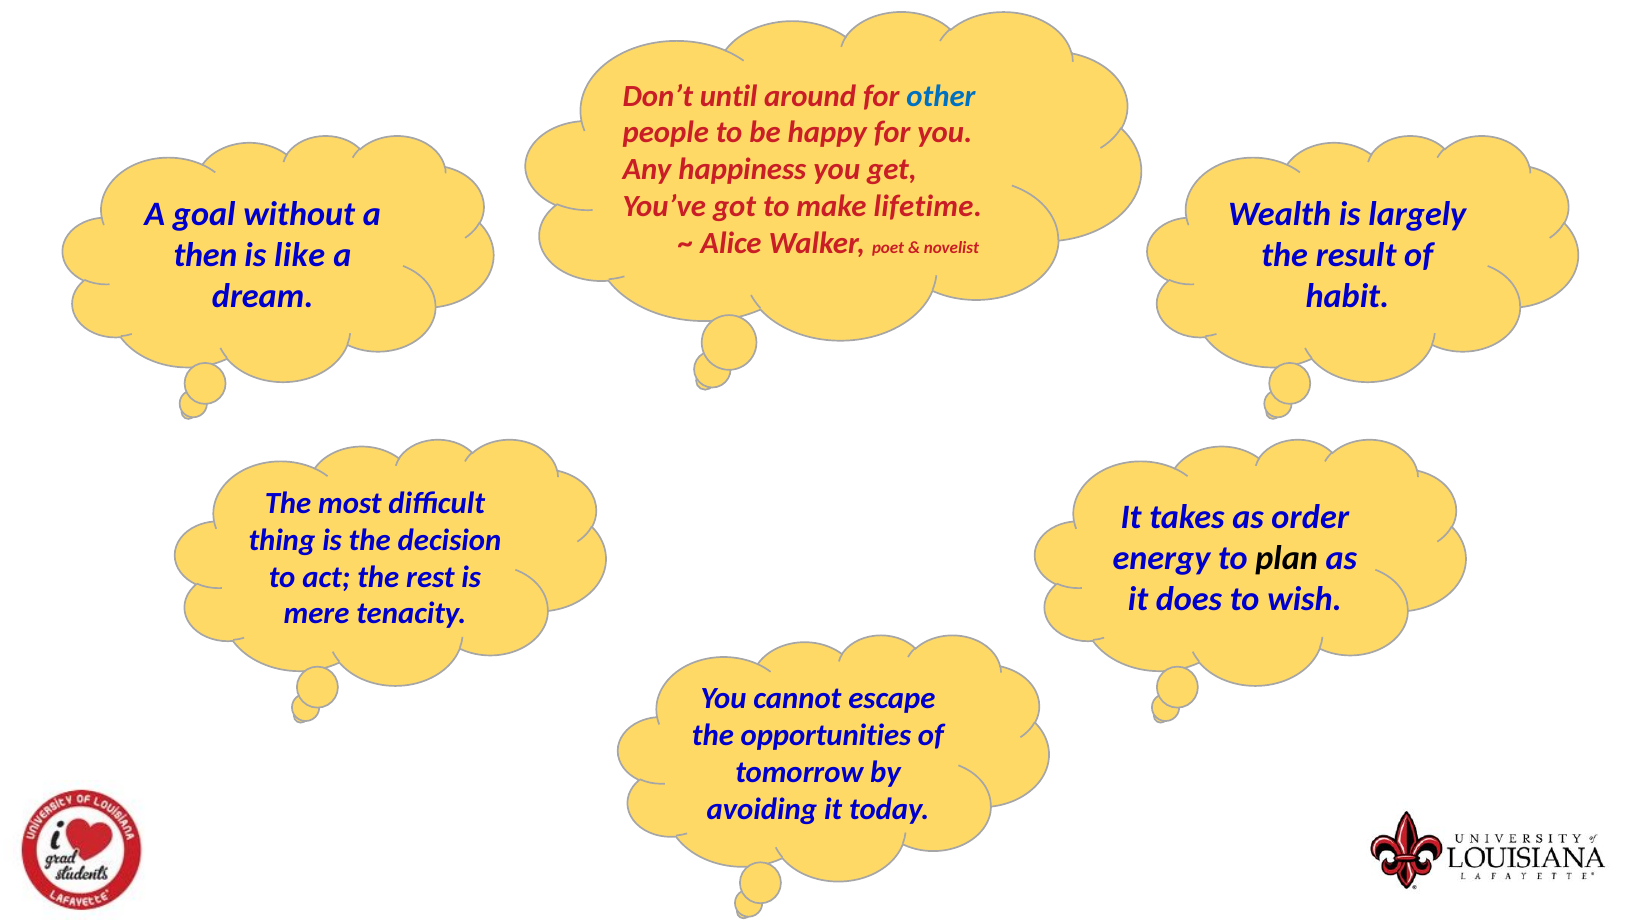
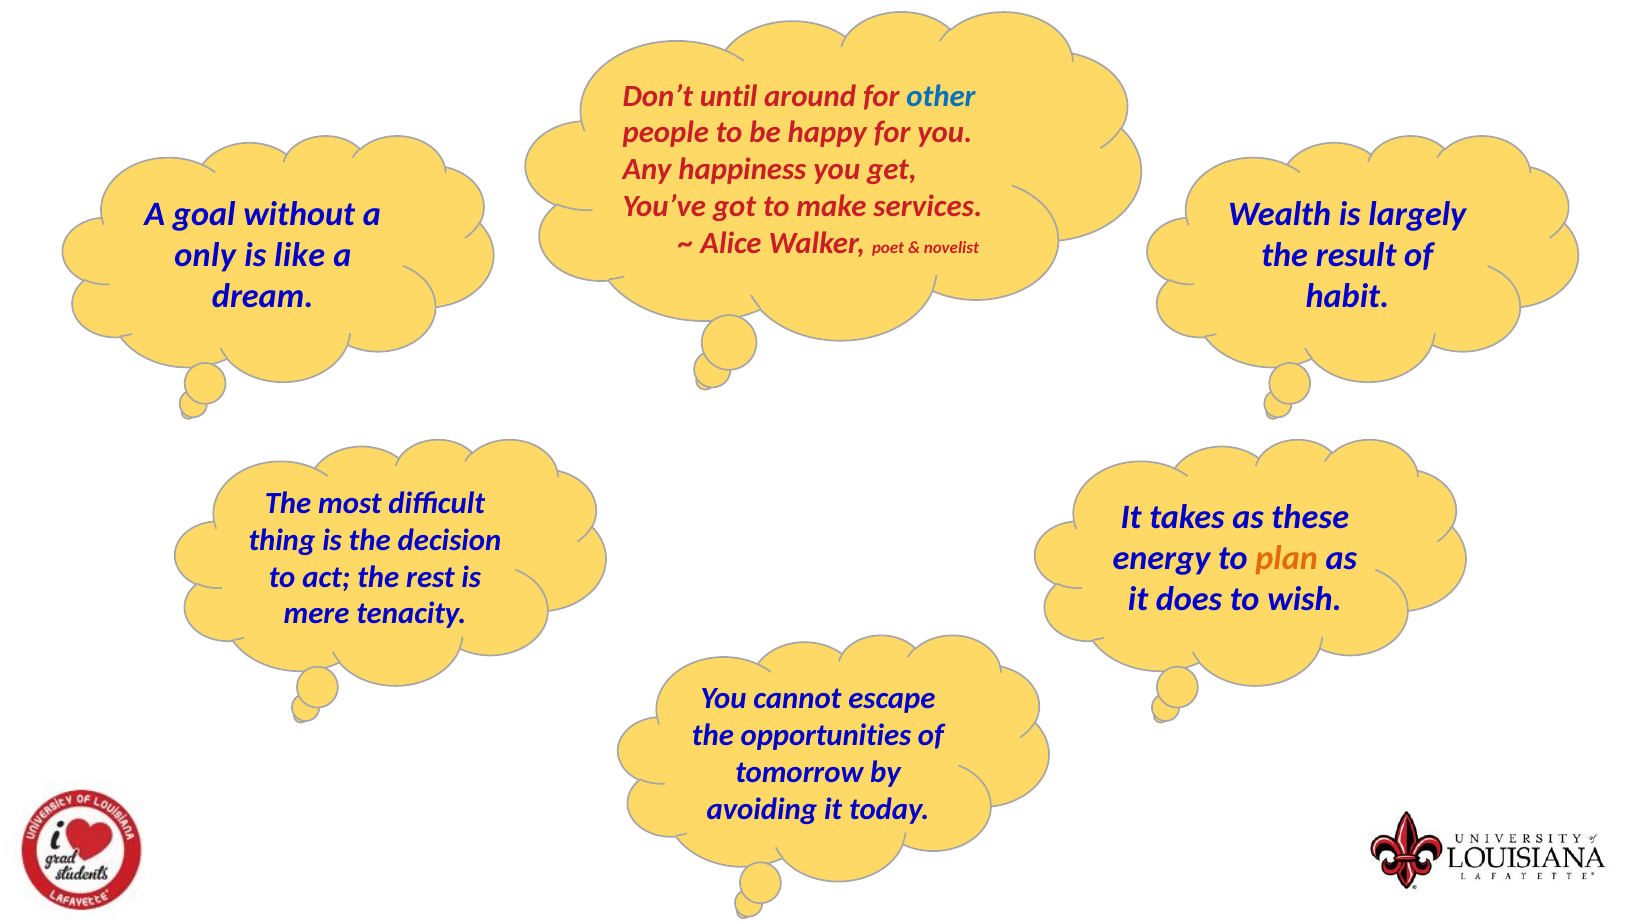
lifetime: lifetime -> services (928, 207)
then: then -> only (205, 255)
order: order -> these (1310, 518)
plan colour: black -> orange (1287, 559)
